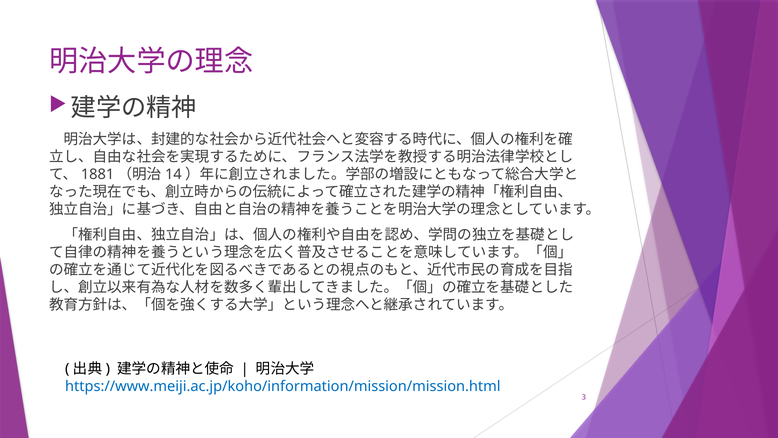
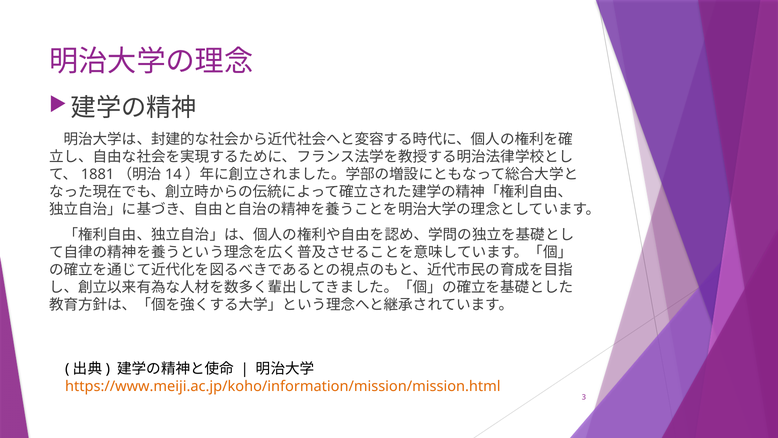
https://www.meiji.ac.jp/koho/information/mission/mission.html colour: blue -> orange (283, 386)
